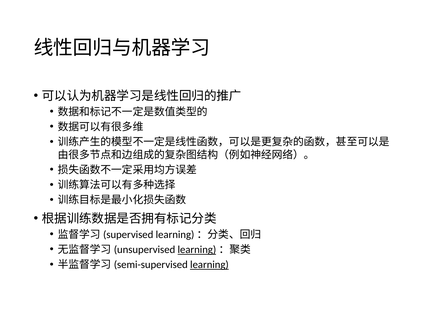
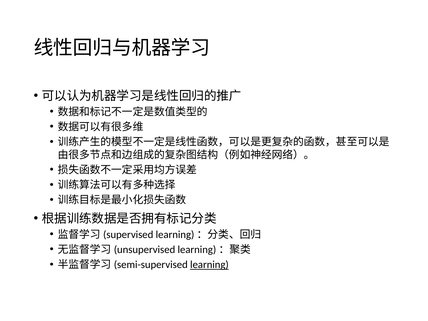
learning underline: present -> none (197, 250)
